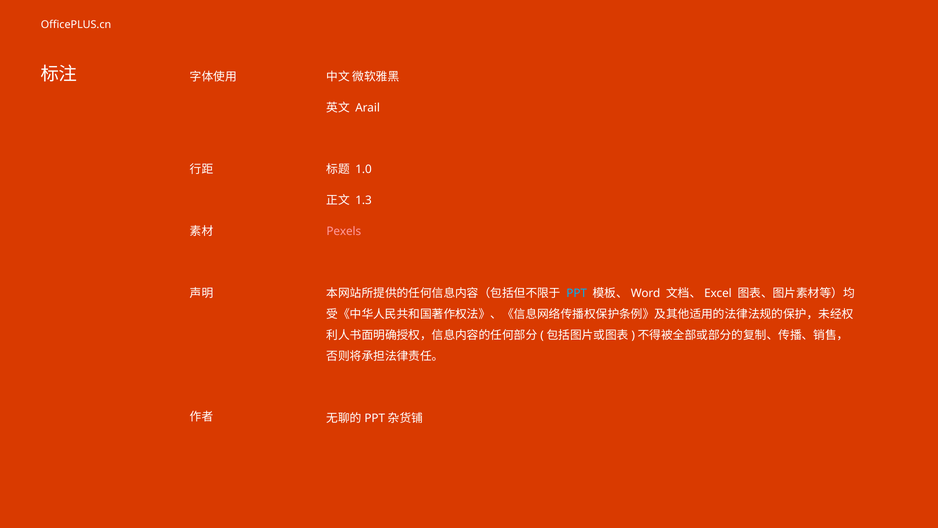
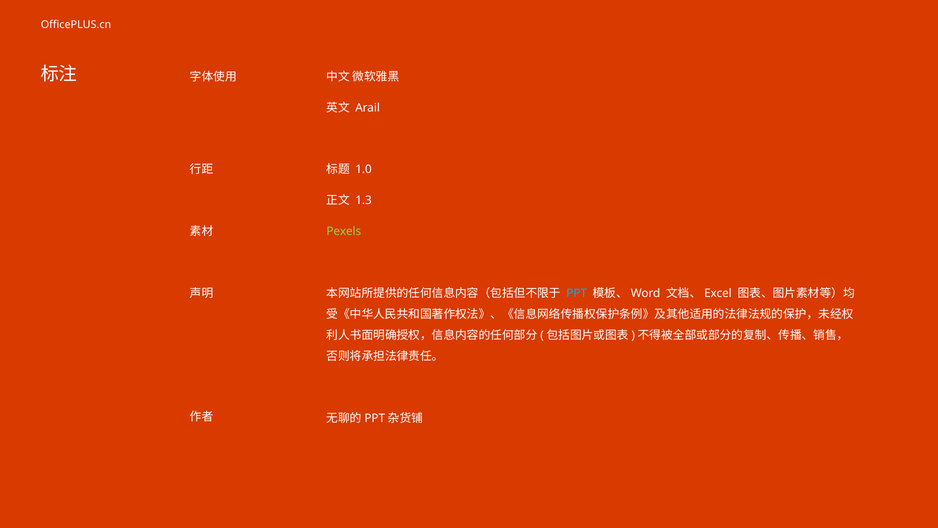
Pexels colour: pink -> light green (344, 231)
